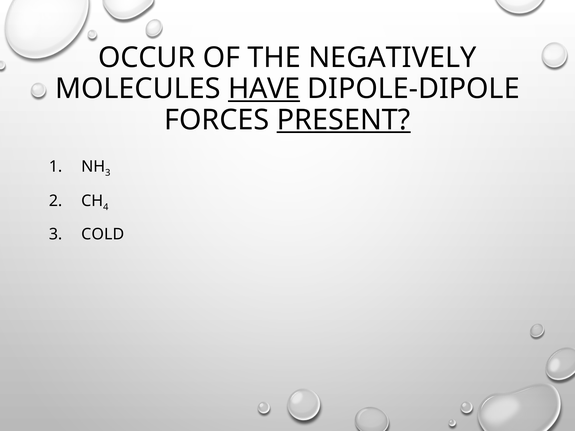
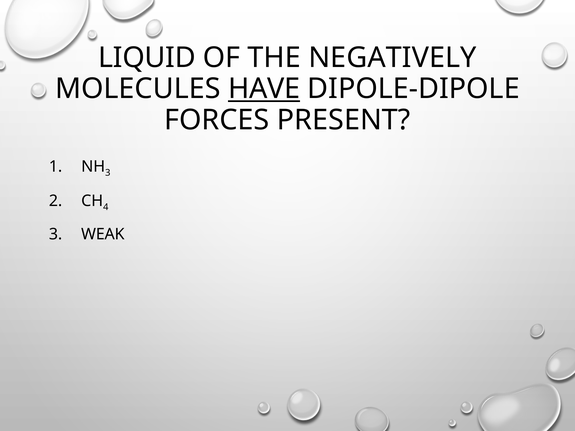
OCCUR: OCCUR -> LIQUID (147, 58)
PRESENT underline: present -> none (344, 120)
COLD: COLD -> WEAK (103, 235)
